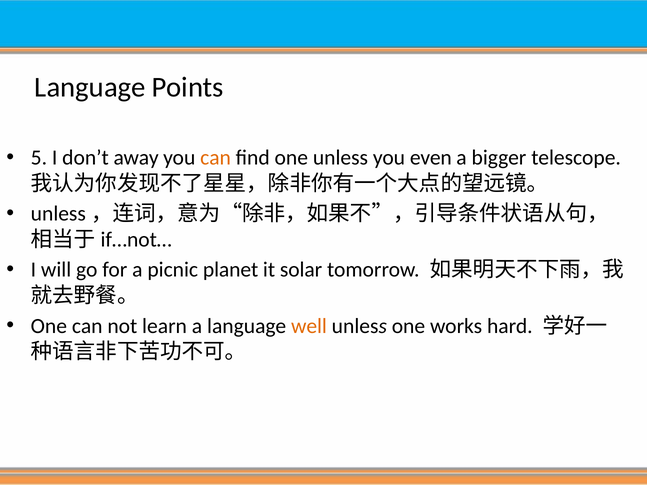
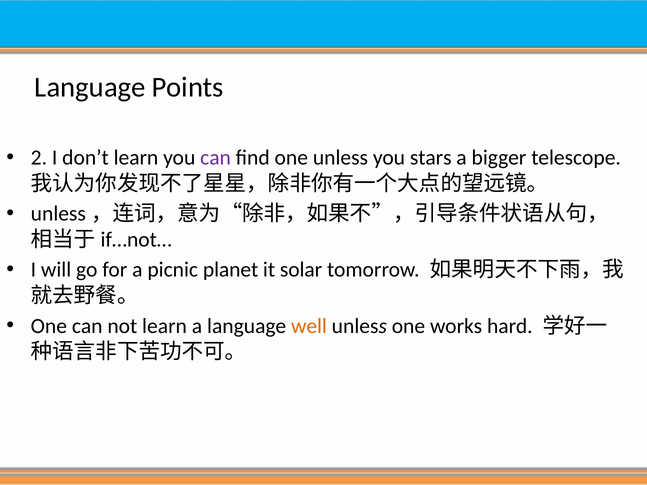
5: 5 -> 2 (39, 158)
don’t away: away -> learn (136, 158)
can colour: orange -> purple (216, 158)
even: even -> stars (431, 158)
